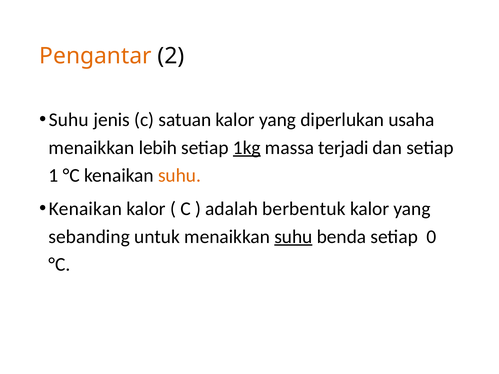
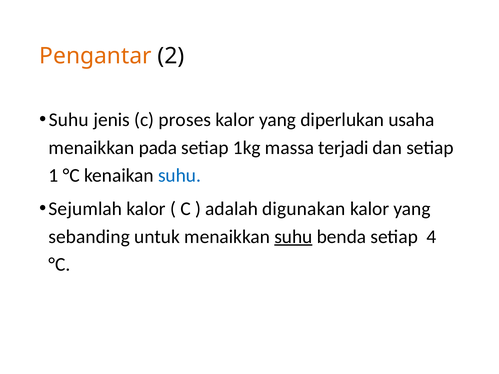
satuan: satuan -> proses (185, 120)
lebih: lebih -> pada (158, 148)
1kg underline: present -> none (247, 148)
suhu colour: orange -> blue (180, 176)
Kenaikan: Kenaikan -> Sejumlah (85, 209)
berbentuk: berbentuk -> digunakan (304, 209)
0: 0 -> 4 (432, 237)
